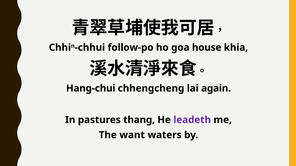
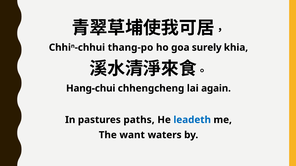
follow-po: follow-po -> thang-po (130, 48)
house: house -> surely (207, 48)
thang: thang -> paths (139, 120)
leadeth colour: purple -> blue (192, 120)
